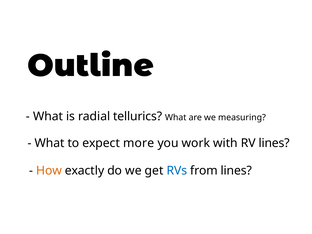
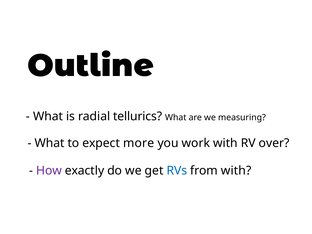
RV lines: lines -> over (274, 143)
How colour: orange -> purple (49, 171)
from lines: lines -> with (236, 171)
